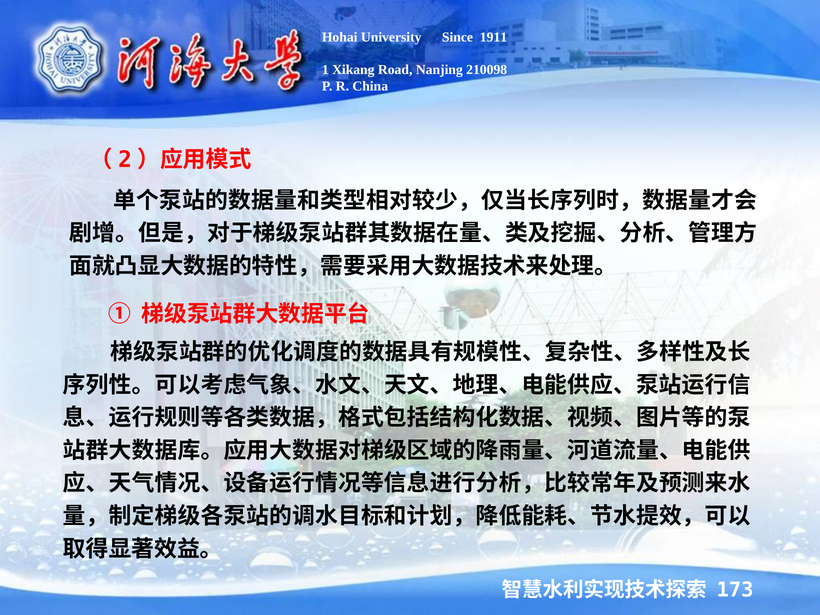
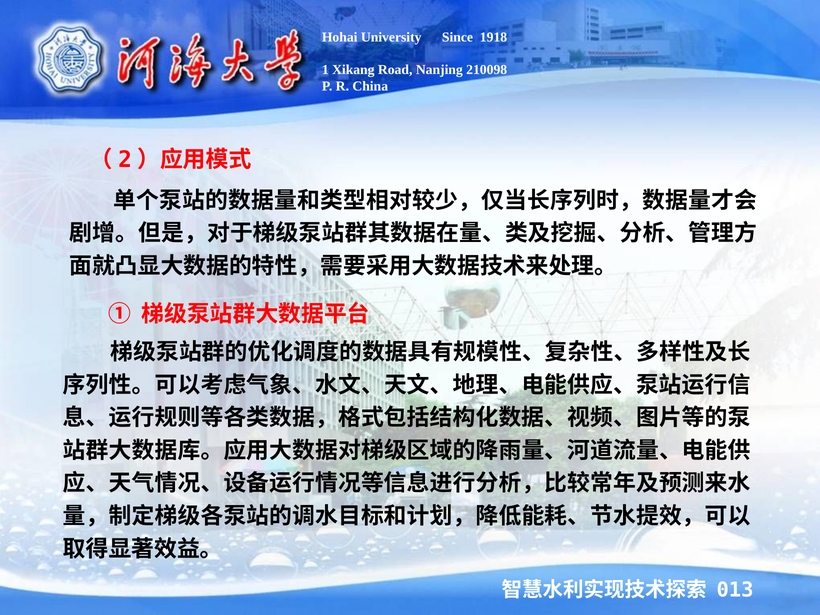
1911: 1911 -> 1918 (494, 37)
173: 173 -> 013 (735, 590)
